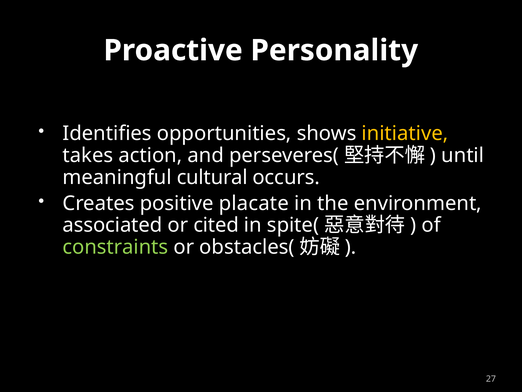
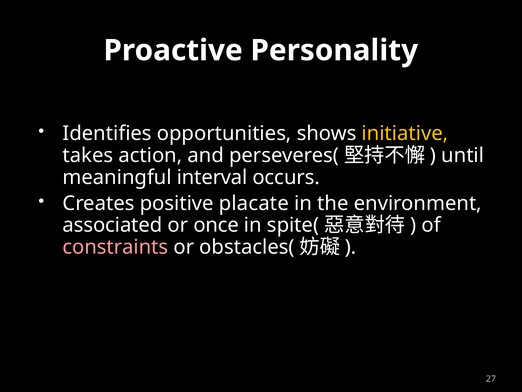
cultural: cultural -> interval (212, 177)
cited: cited -> once (216, 225)
constraints colour: light green -> pink (115, 247)
